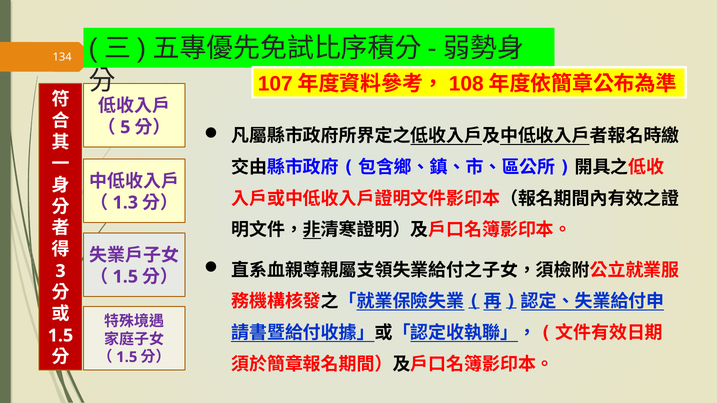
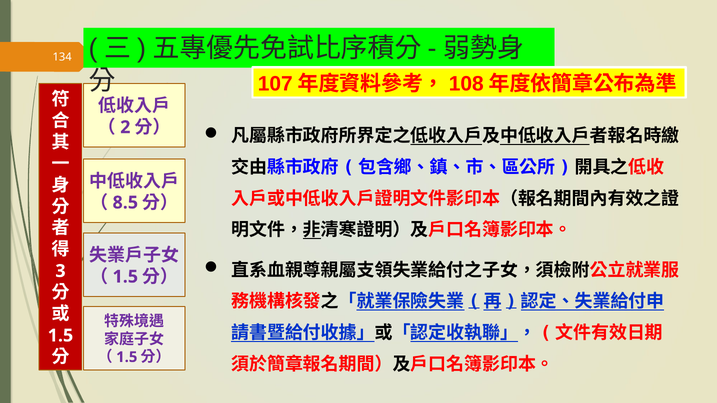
5: 5 -> 2 (125, 127)
1.3: 1.3 -> 8.5 (125, 203)
